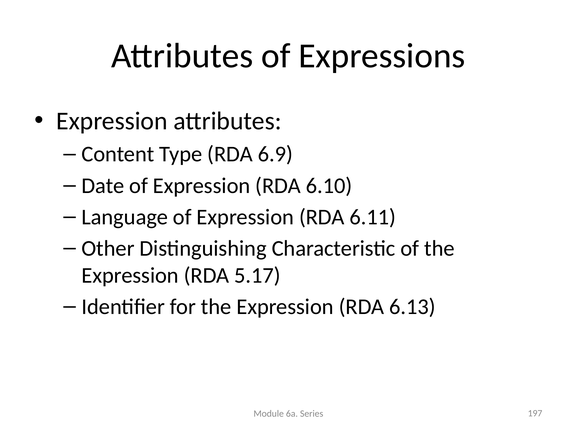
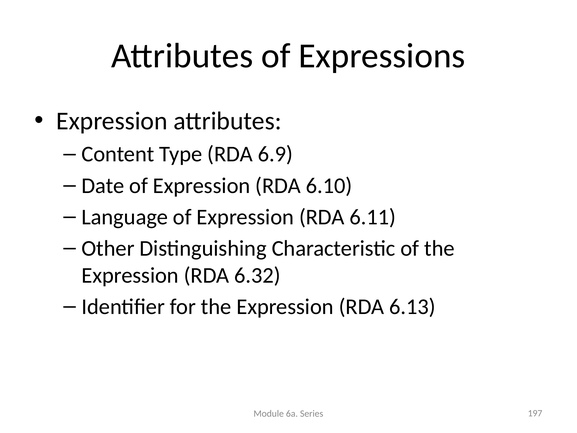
5.17: 5.17 -> 6.32 (257, 275)
